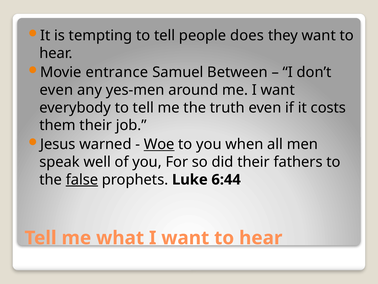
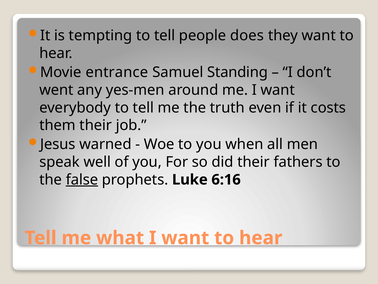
Between: Between -> Standing (238, 72)
even: even -> went (56, 90)
Woe underline: present -> none (159, 144)
6:44: 6:44 -> 6:16 (226, 179)
